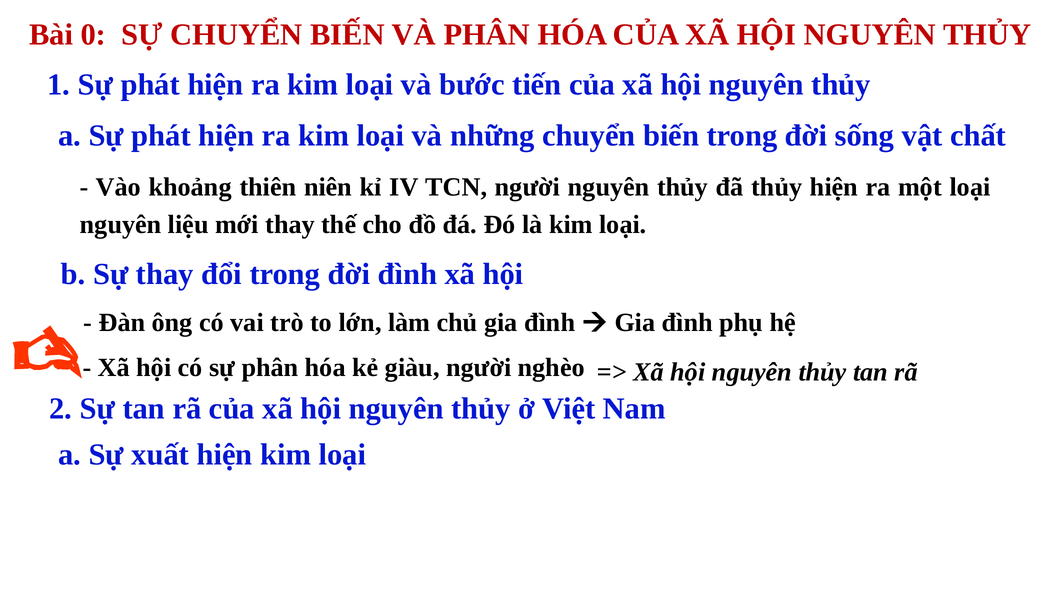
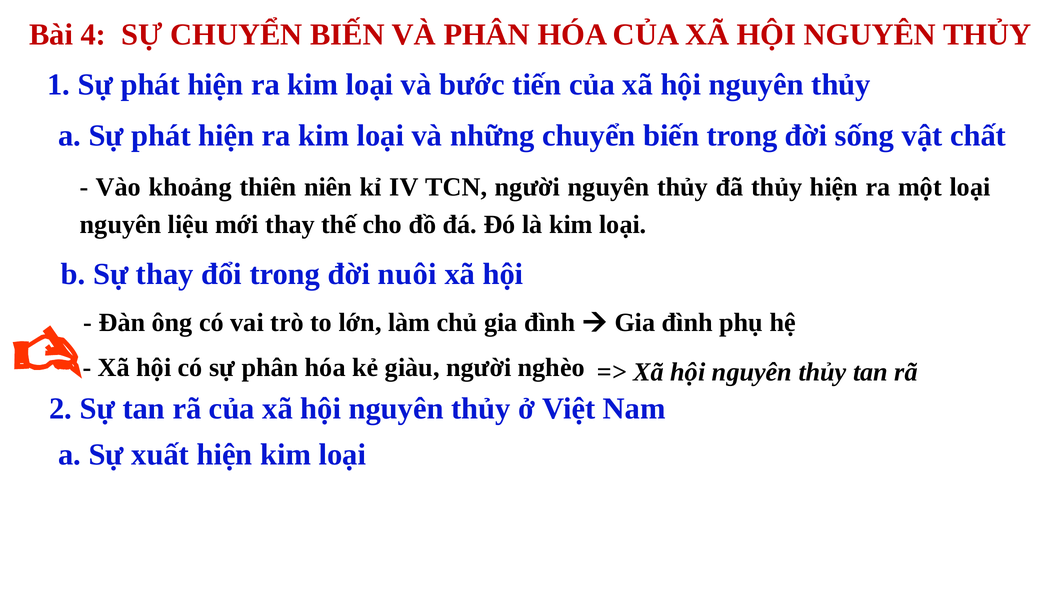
0: 0 -> 4 (93, 35)
đời đình: đình -> nuôi (407, 274)
